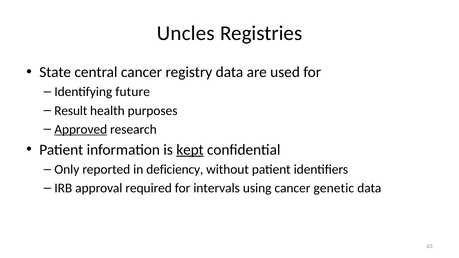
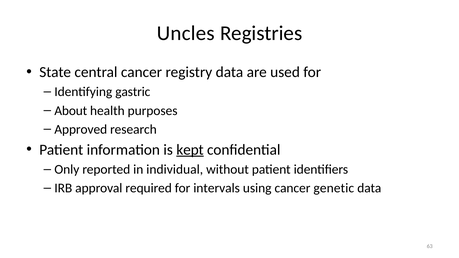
future: future -> gastric (133, 92)
Result: Result -> About (71, 111)
Approved underline: present -> none (81, 129)
deficiency: deficiency -> individual (175, 170)
